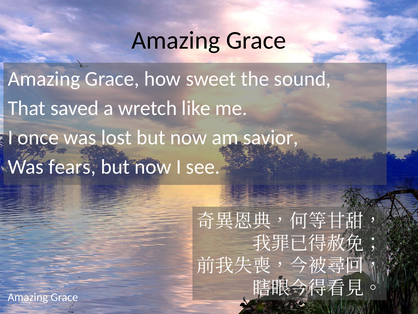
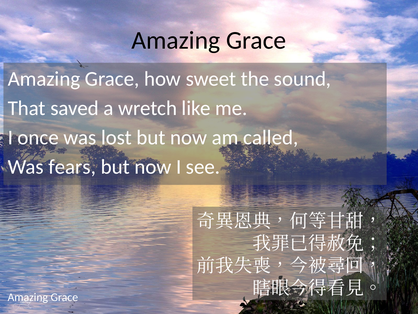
savior: savior -> called (271, 137)
